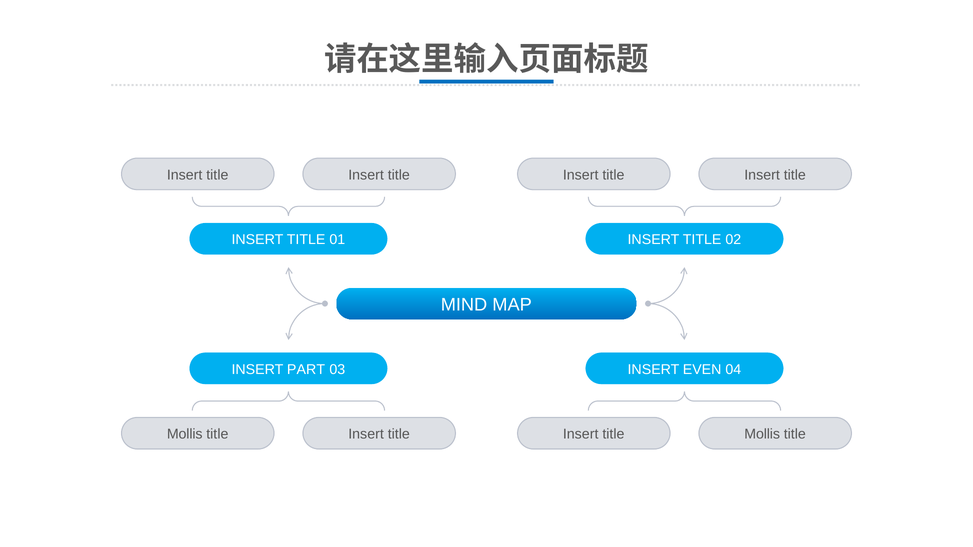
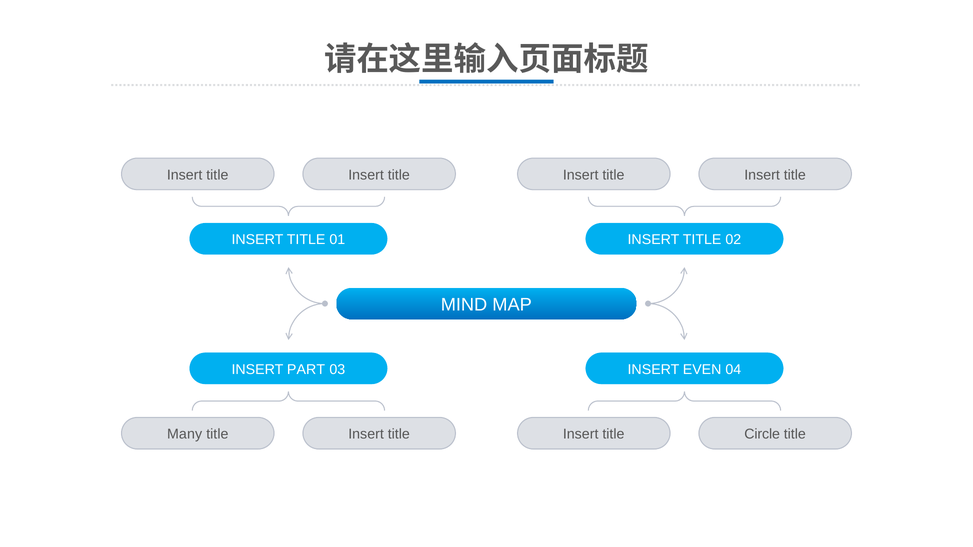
Mollis: Mollis -> Many (185, 434)
Mollis: Mollis -> Circle (762, 434)
